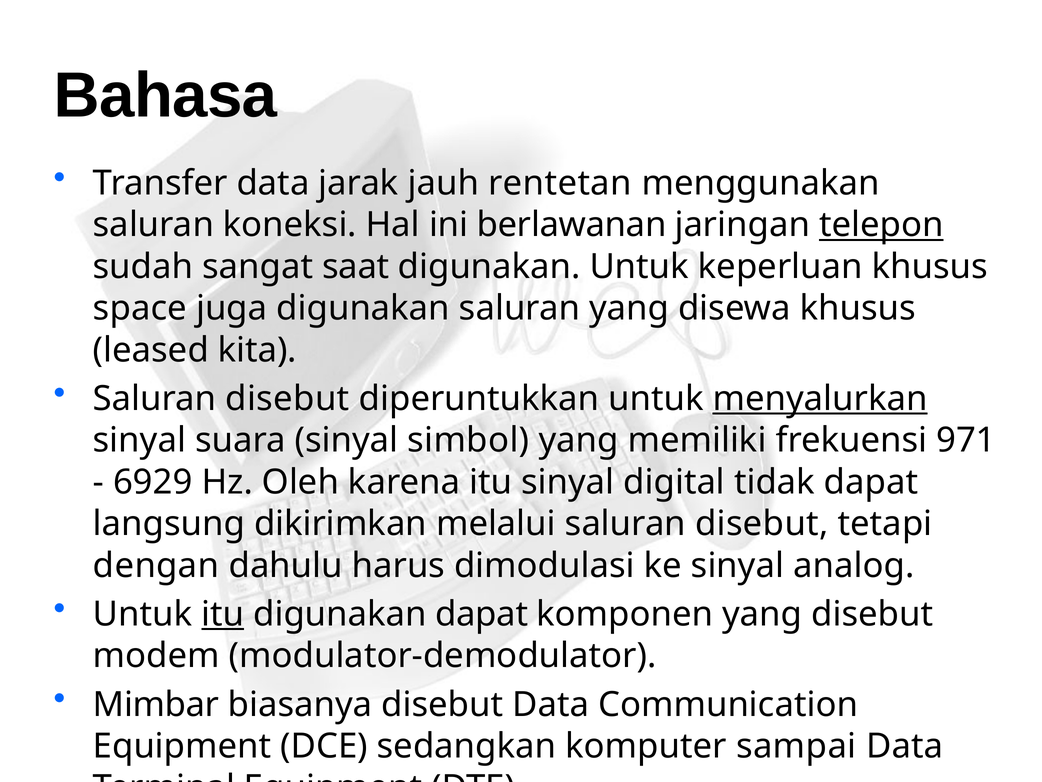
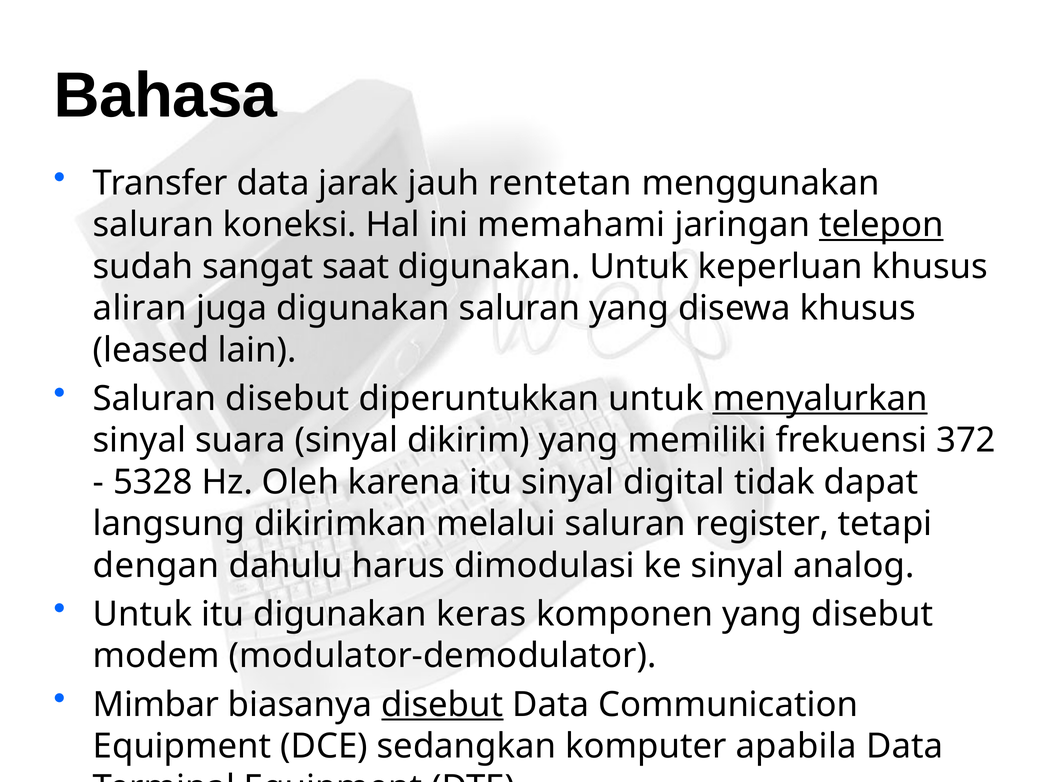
berlawanan: berlawanan -> memahami (571, 225)
space: space -> aliran (140, 308)
kita: kita -> lain (257, 350)
simbol: simbol -> dikirim (469, 440)
971: 971 -> 372 (966, 440)
6929: 6929 -> 5328 (153, 482)
melalui saluran disebut: disebut -> register (762, 524)
itu underline: present -> none (223, 614)
digunakan dapat: dapat -> keras (481, 614)
disebut underline: none -> present (442, 704)
sampai: sampai -> apabila (796, 746)
